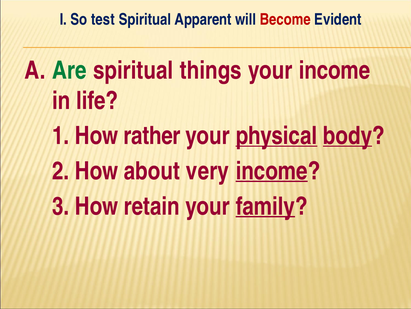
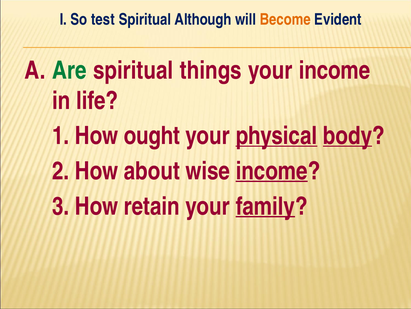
Apparent: Apparent -> Although (203, 20)
Become colour: red -> orange (285, 20)
rather: rather -> ought (152, 136)
very: very -> wise (208, 171)
